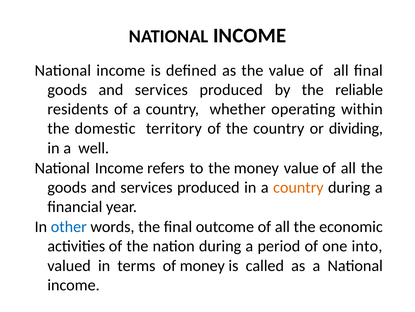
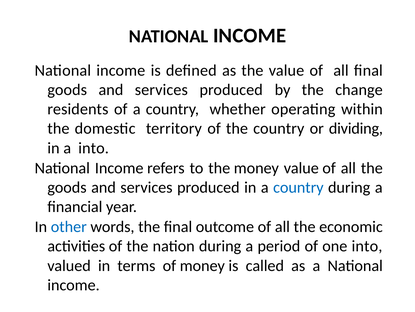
reliable: reliable -> change (359, 90)
a well: well -> into (94, 148)
country colour: orange -> blue (298, 187)
